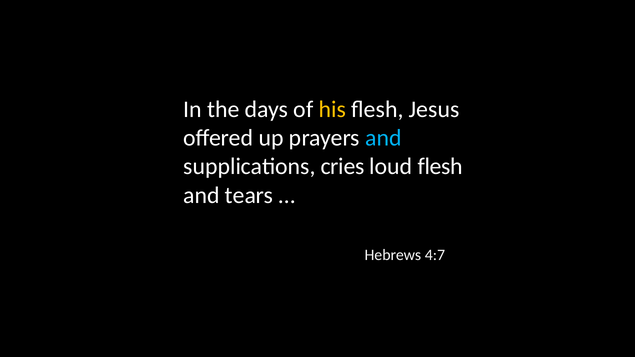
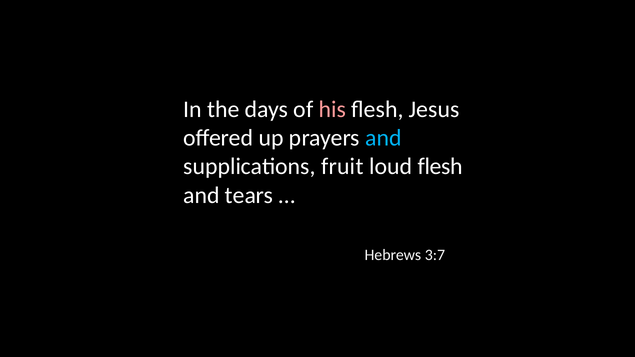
his colour: yellow -> pink (332, 110)
cries: cries -> fruit (342, 167)
4:7: 4:7 -> 3:7 (435, 255)
